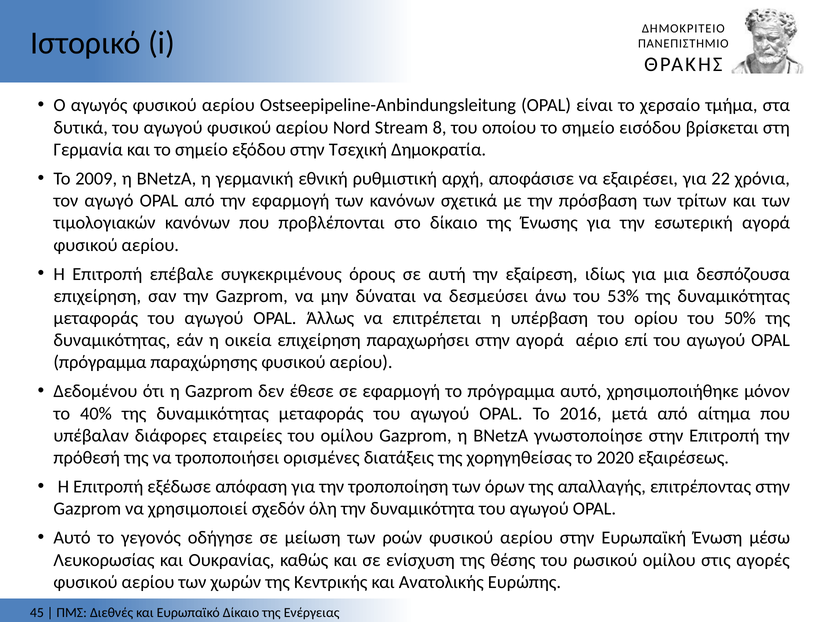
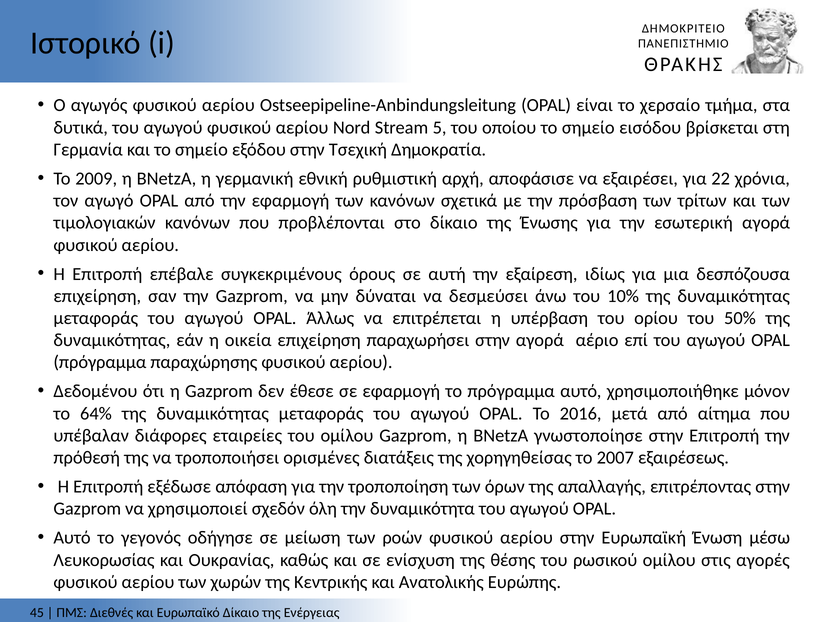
8: 8 -> 5 (440, 127)
53%: 53% -> 10% (623, 296)
40%: 40% -> 64% (96, 413)
2020: 2020 -> 2007 (615, 458)
